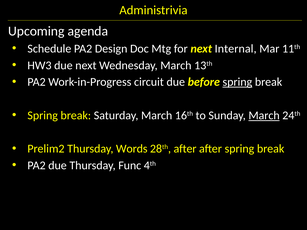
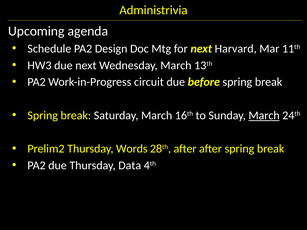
Internal: Internal -> Harvard (236, 49)
spring underline: present -> none (237, 82)
Func: Func -> Data (130, 166)
